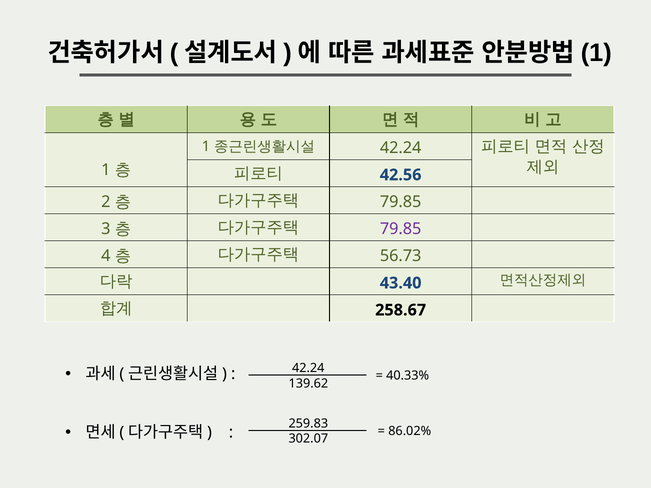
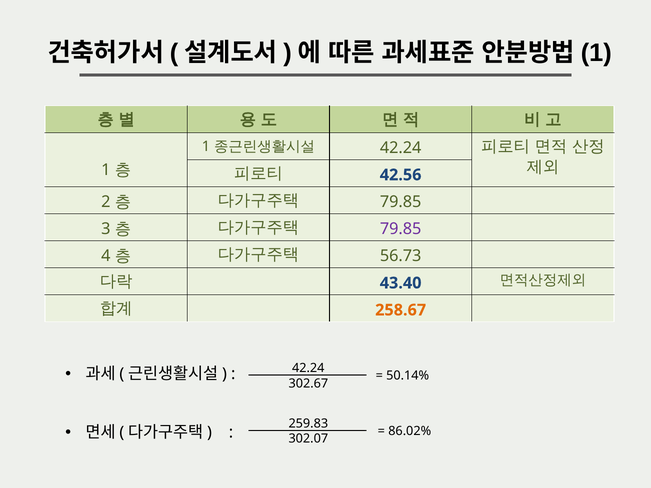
258.67 colour: black -> orange (401, 310)
40.33%: 40.33% -> 50.14% (408, 376)
139.62: 139.62 -> 302.67 (308, 384)
